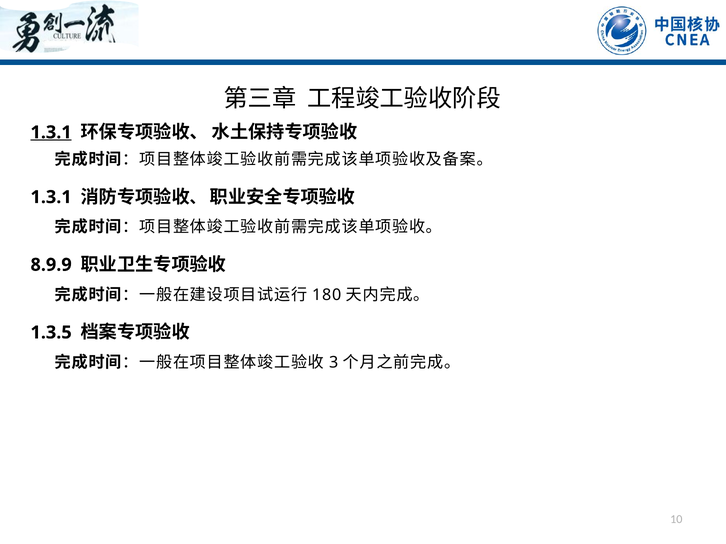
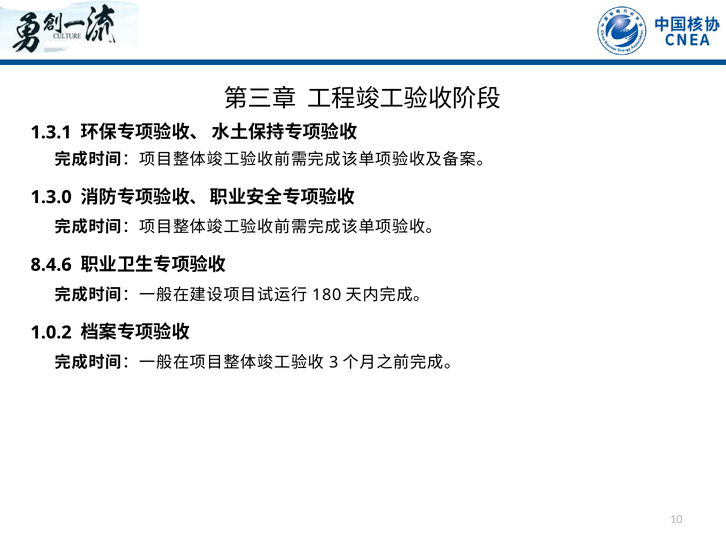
1.3.1 underline: present -> none (51, 132)
1.3.1: 1.3.1 -> 1.3.0 (51, 197)
8.9.9: 8.9.9 -> 8.4.6 (51, 265)
1.3.5: 1.3.5 -> 1.0.2 (51, 333)
